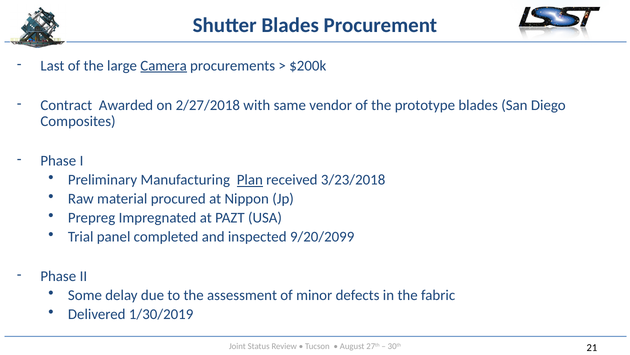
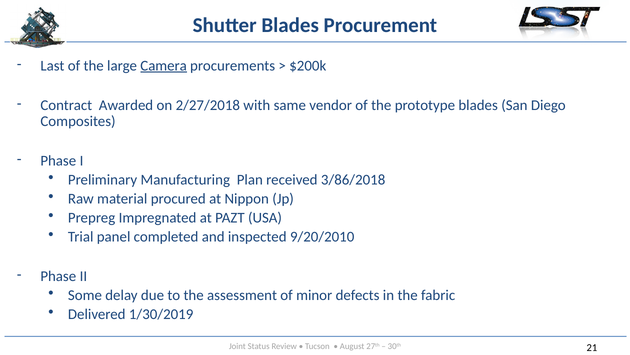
Plan underline: present -> none (250, 180)
3/23/2018: 3/23/2018 -> 3/86/2018 (353, 180)
9/20/2099: 9/20/2099 -> 9/20/2010 (322, 236)
